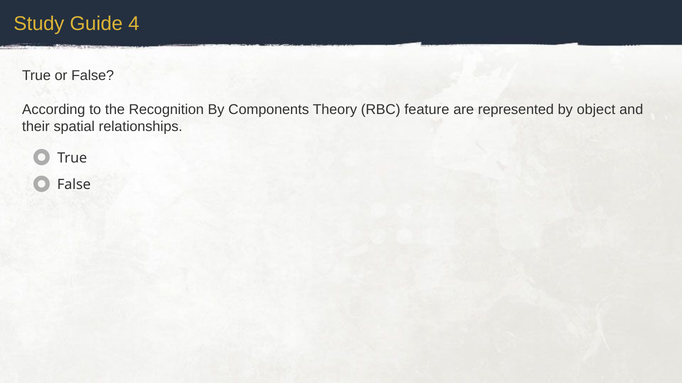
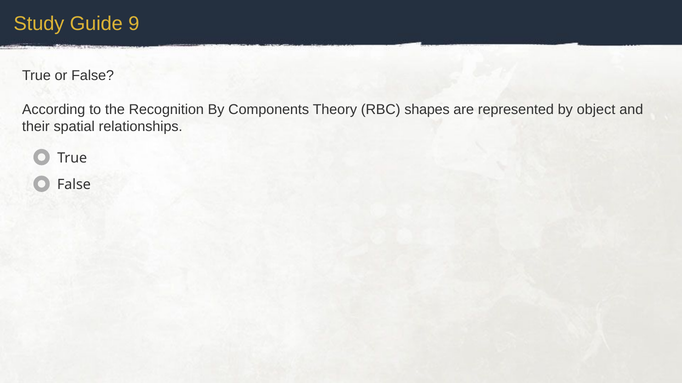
4: 4 -> 9 (134, 24)
feature: feature -> shapes (427, 110)
